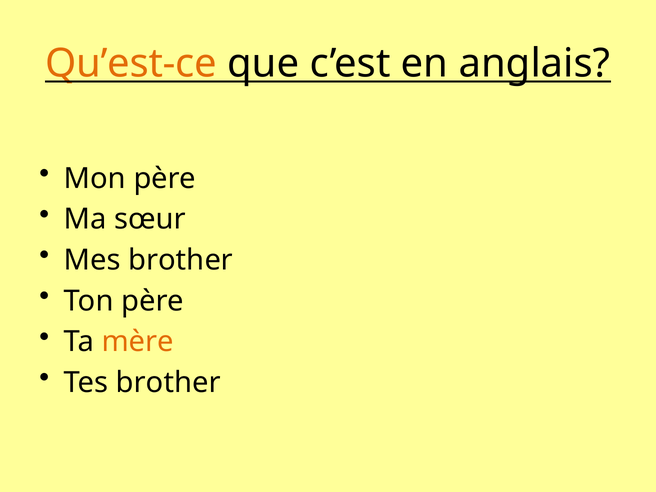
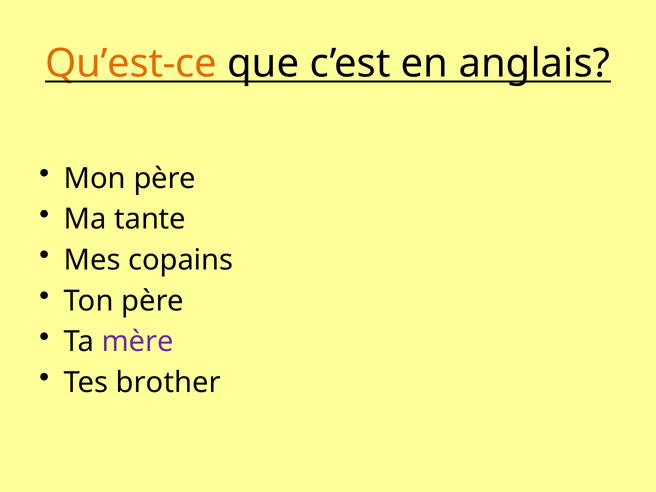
sœur: sœur -> tante (150, 219)
Mes brother: brother -> copains (181, 260)
mère colour: orange -> purple (138, 342)
